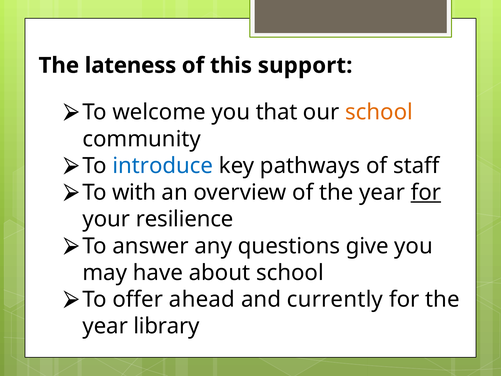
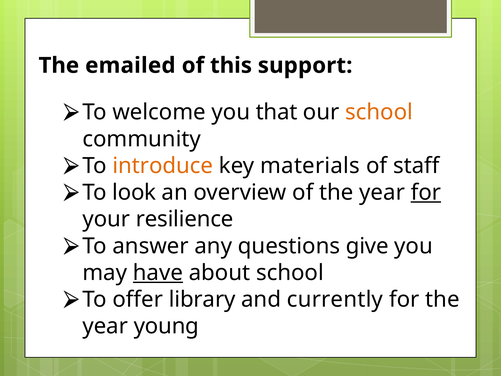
lateness: lateness -> emailed (130, 65)
introduce colour: blue -> orange (163, 166)
pathways: pathways -> materials (310, 166)
with: with -> look (134, 192)
have underline: none -> present (158, 273)
ahead: ahead -> library (202, 299)
library: library -> young (166, 326)
